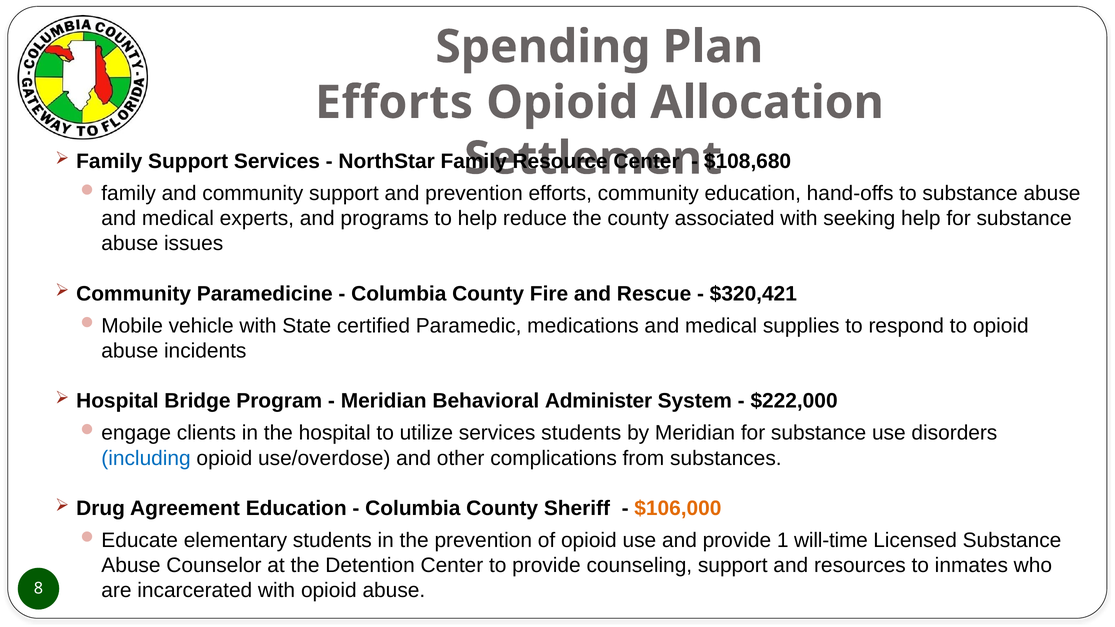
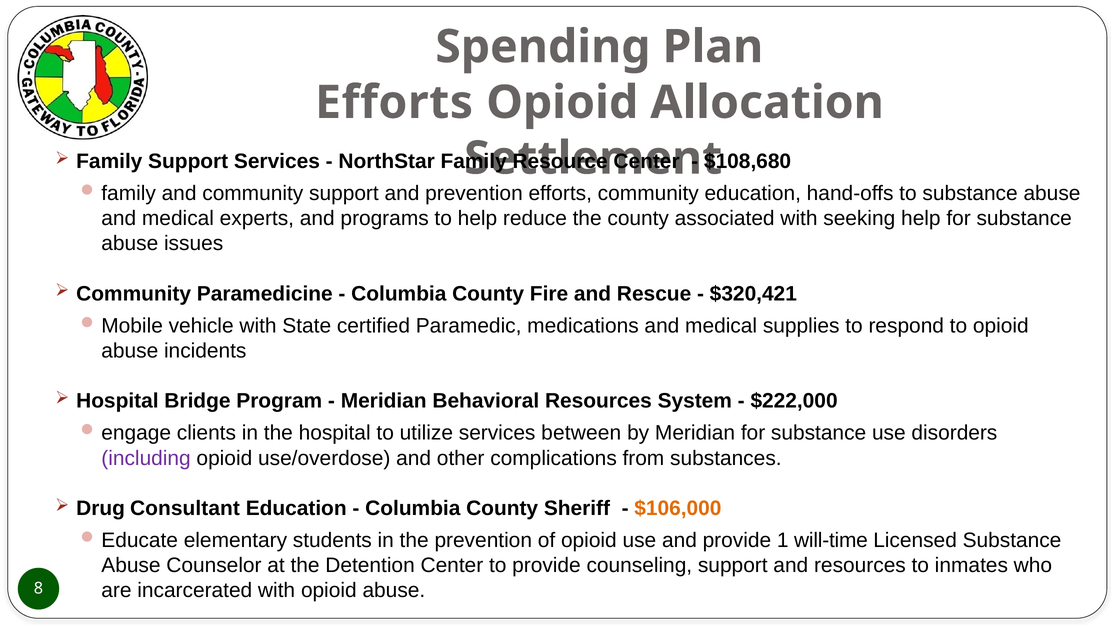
Behavioral Administer: Administer -> Resources (598, 401)
services students: students -> between (581, 433)
including colour: blue -> purple (146, 458)
Agreement: Agreement -> Consultant (185, 508)
